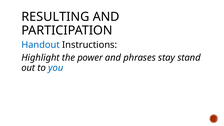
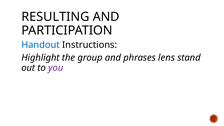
power: power -> group (90, 58)
stay: stay -> lens (167, 58)
you colour: blue -> purple (56, 68)
